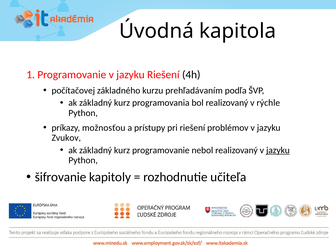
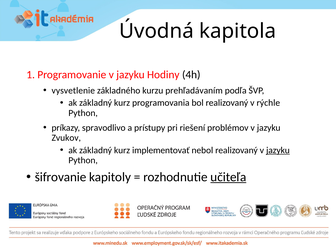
jazyku Riešení: Riešení -> Hodiny (163, 75)
počítačovej: počítačovej -> vysvetlenie (73, 90)
možnosťou: možnosťou -> spravodlivo (104, 128)
kurz programovanie: programovanie -> implementovať (161, 150)
učiteľa underline: none -> present (228, 177)
